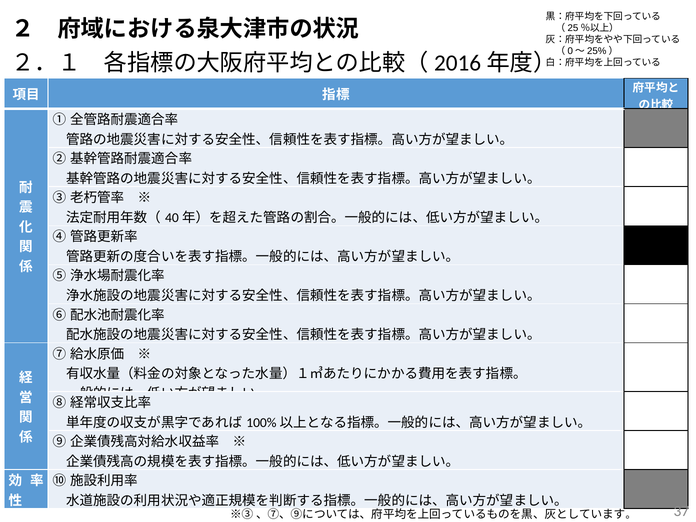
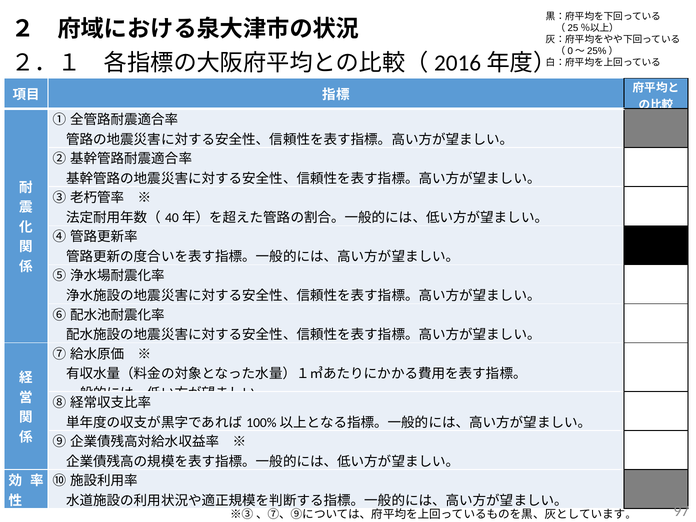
37: 37 -> 97 (681, 511)
